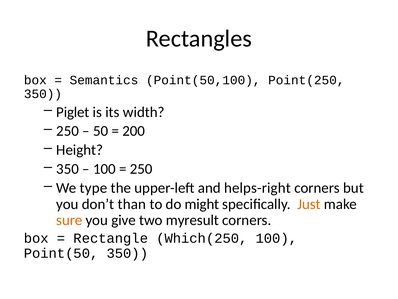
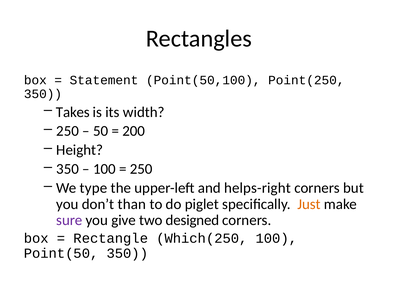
Semantics: Semantics -> Statement (104, 80)
Piglet: Piglet -> Takes (73, 112)
might: might -> piglet (202, 204)
sure colour: orange -> purple (69, 220)
myresult: myresult -> designed (192, 220)
